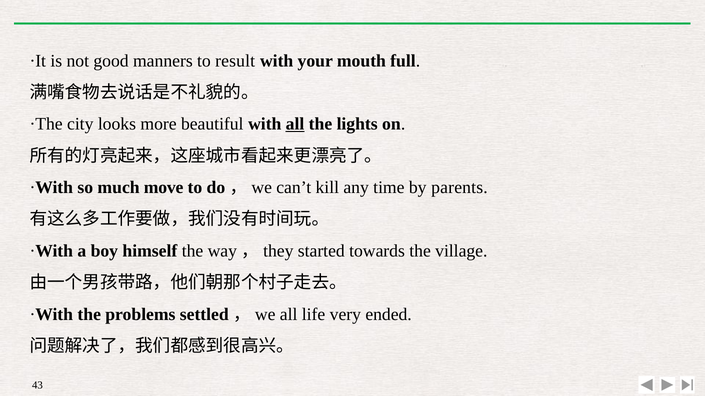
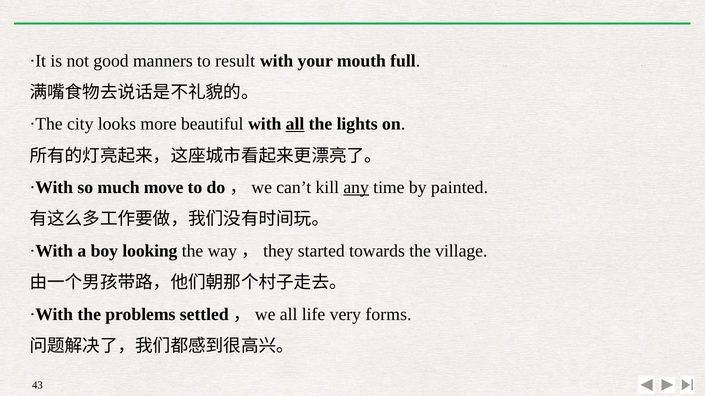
any underline: none -> present (356, 188)
parents: parents -> painted (460, 188)
himself: himself -> looking (150, 251)
ended: ended -> forms (388, 315)
